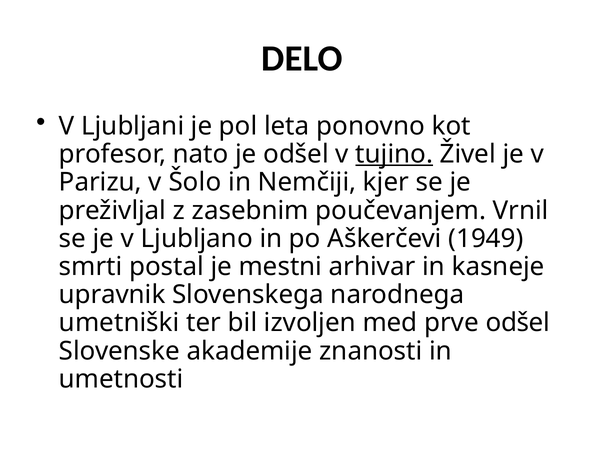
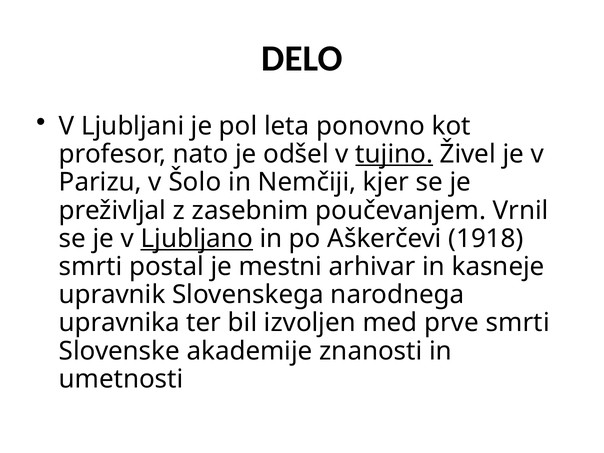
Ljubljano underline: none -> present (197, 239)
1949: 1949 -> 1918 (486, 239)
umetniški: umetniški -> upravnika (119, 323)
prve odšel: odšel -> smrti (518, 323)
